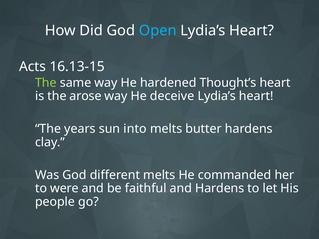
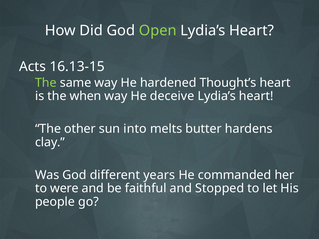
Open colour: light blue -> light green (158, 31)
arose: arose -> when (86, 96)
years: years -> other (80, 129)
different melts: melts -> years (159, 175)
and Hardens: Hardens -> Stopped (220, 189)
